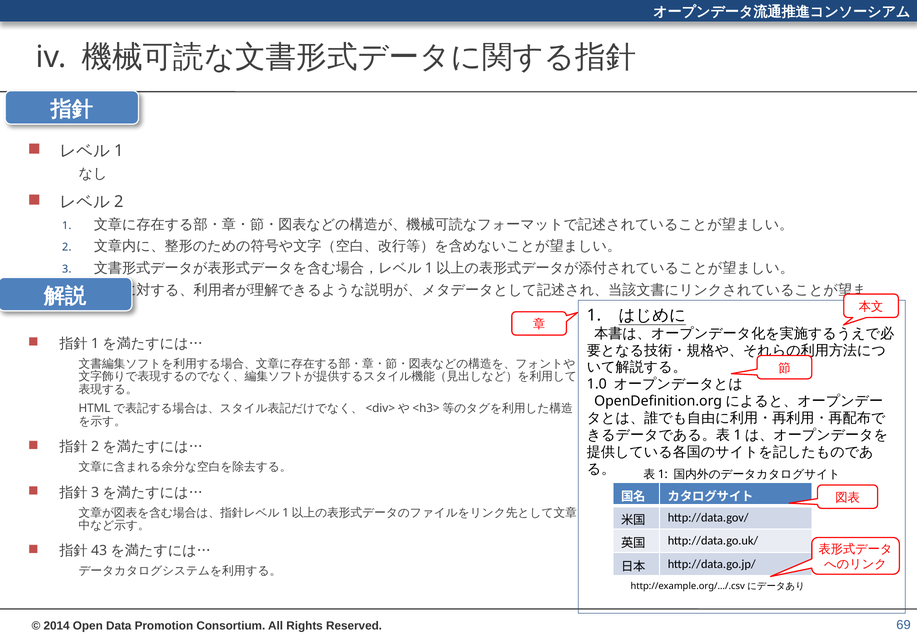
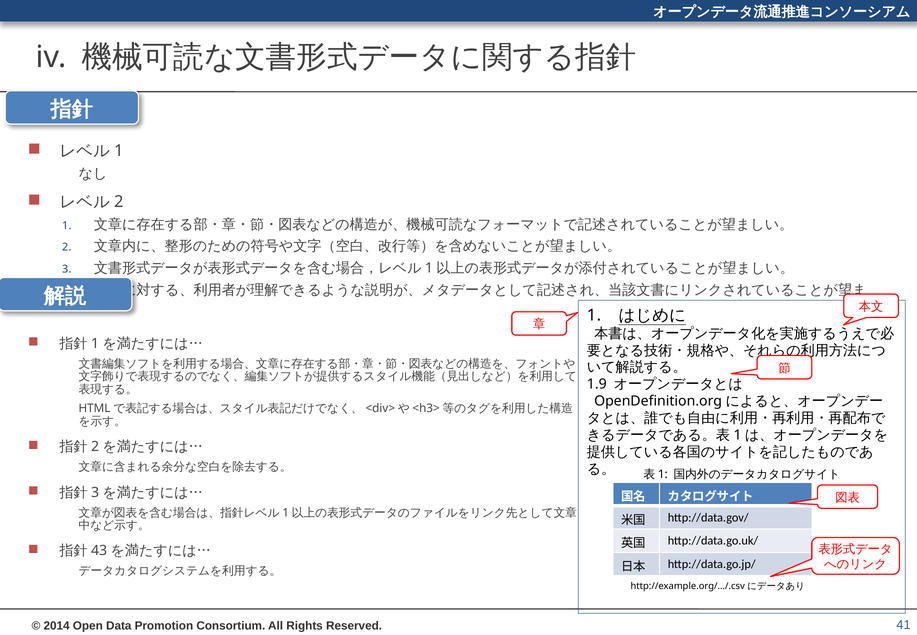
1.0: 1.0 -> 1.9 (597, 384)
69: 69 -> 41 (904, 625)
